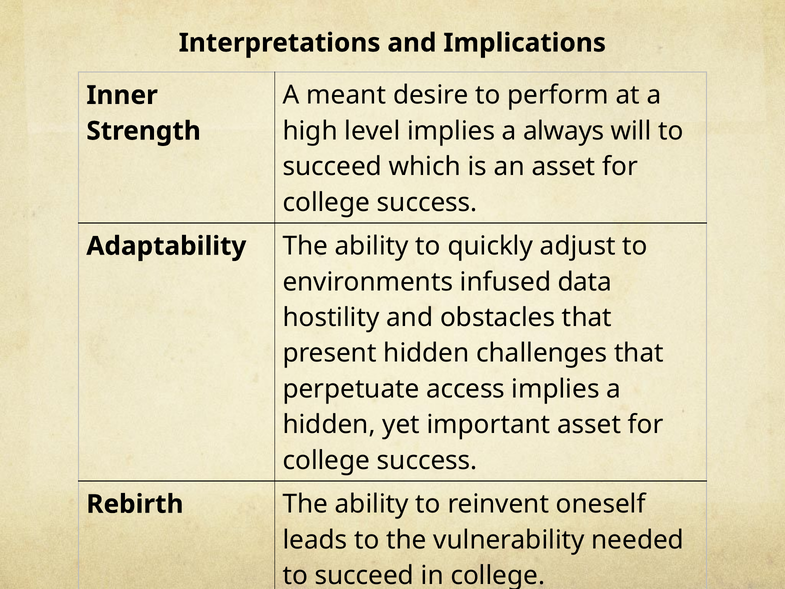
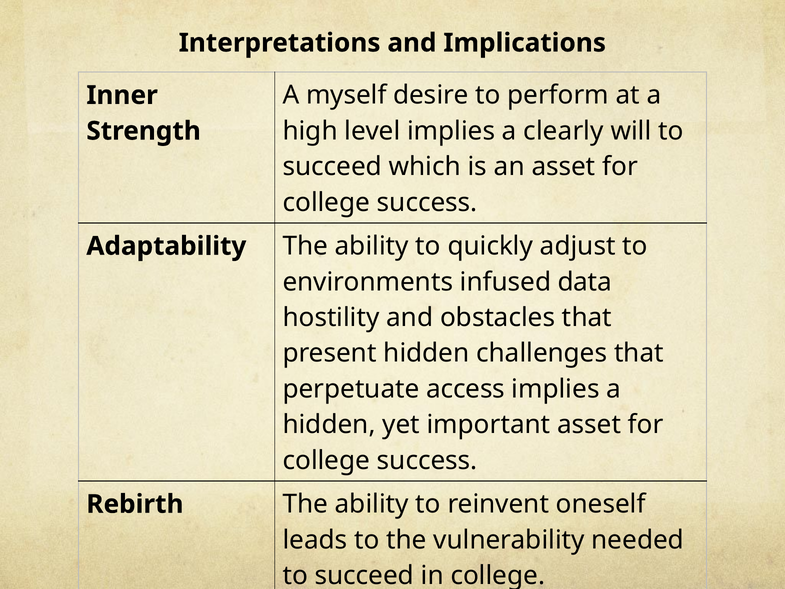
meant: meant -> myself (346, 95)
always: always -> clearly (564, 131)
